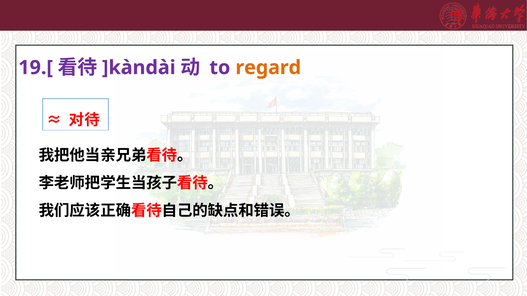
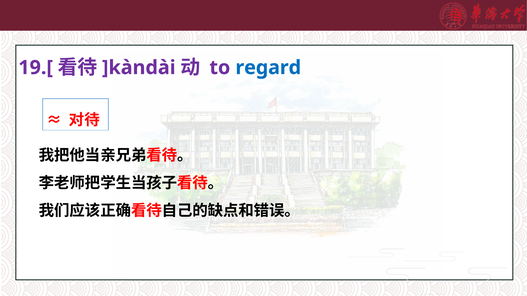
regard colour: orange -> blue (268, 68)
